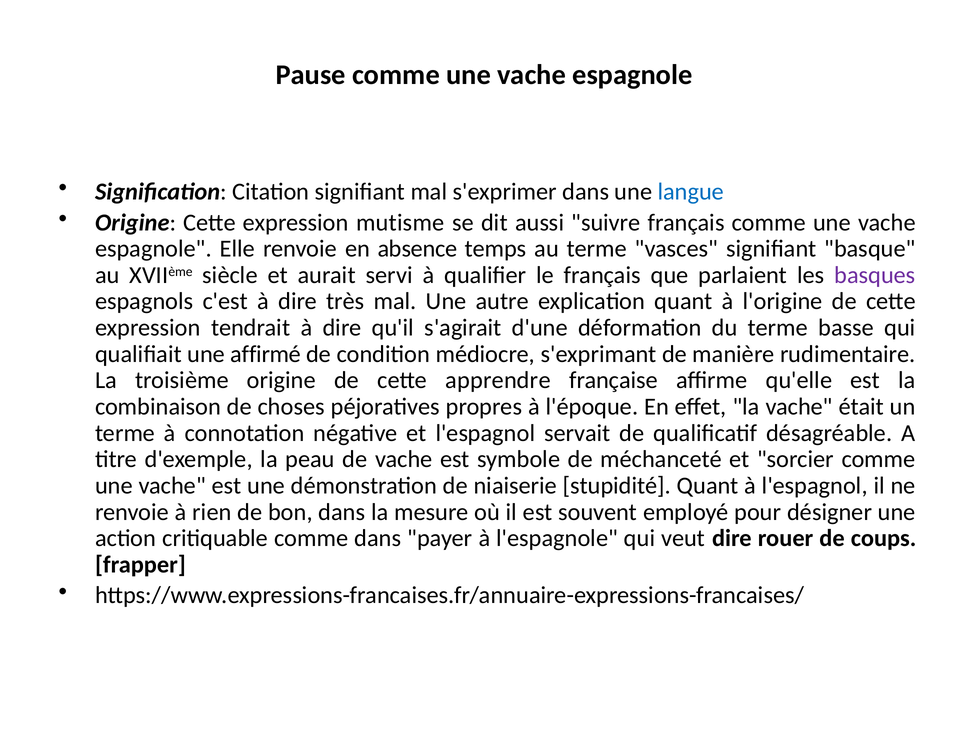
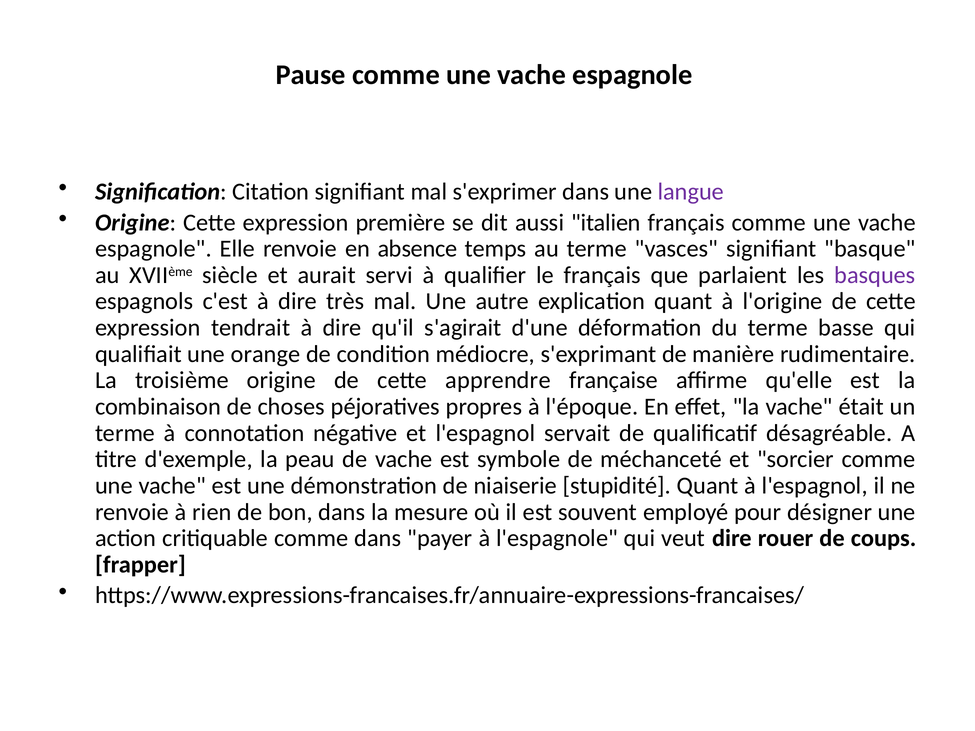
langue colour: blue -> purple (691, 192)
mutisme: mutisme -> première (401, 223)
suivre: suivre -> italien (606, 223)
affirmé: affirmé -> orange (266, 354)
